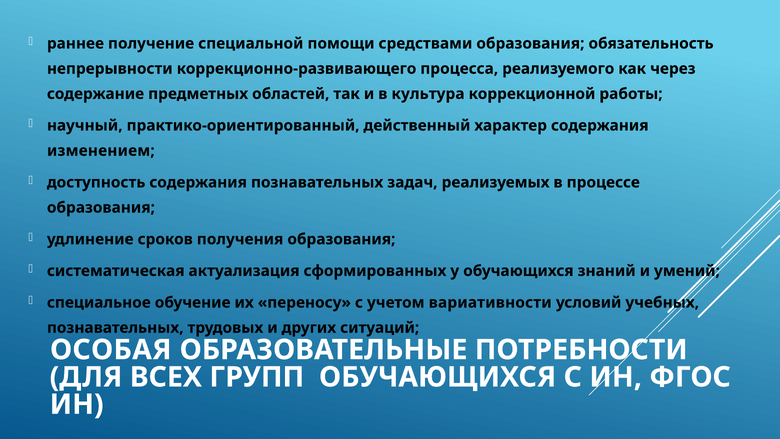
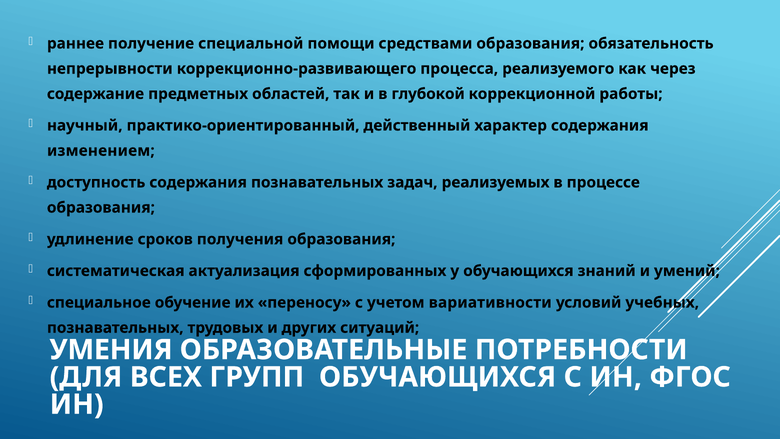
культура: культура -> глубокой (428, 94)
ОСОБАЯ: ОСОБАЯ -> УМЕНИЯ (111, 350)
